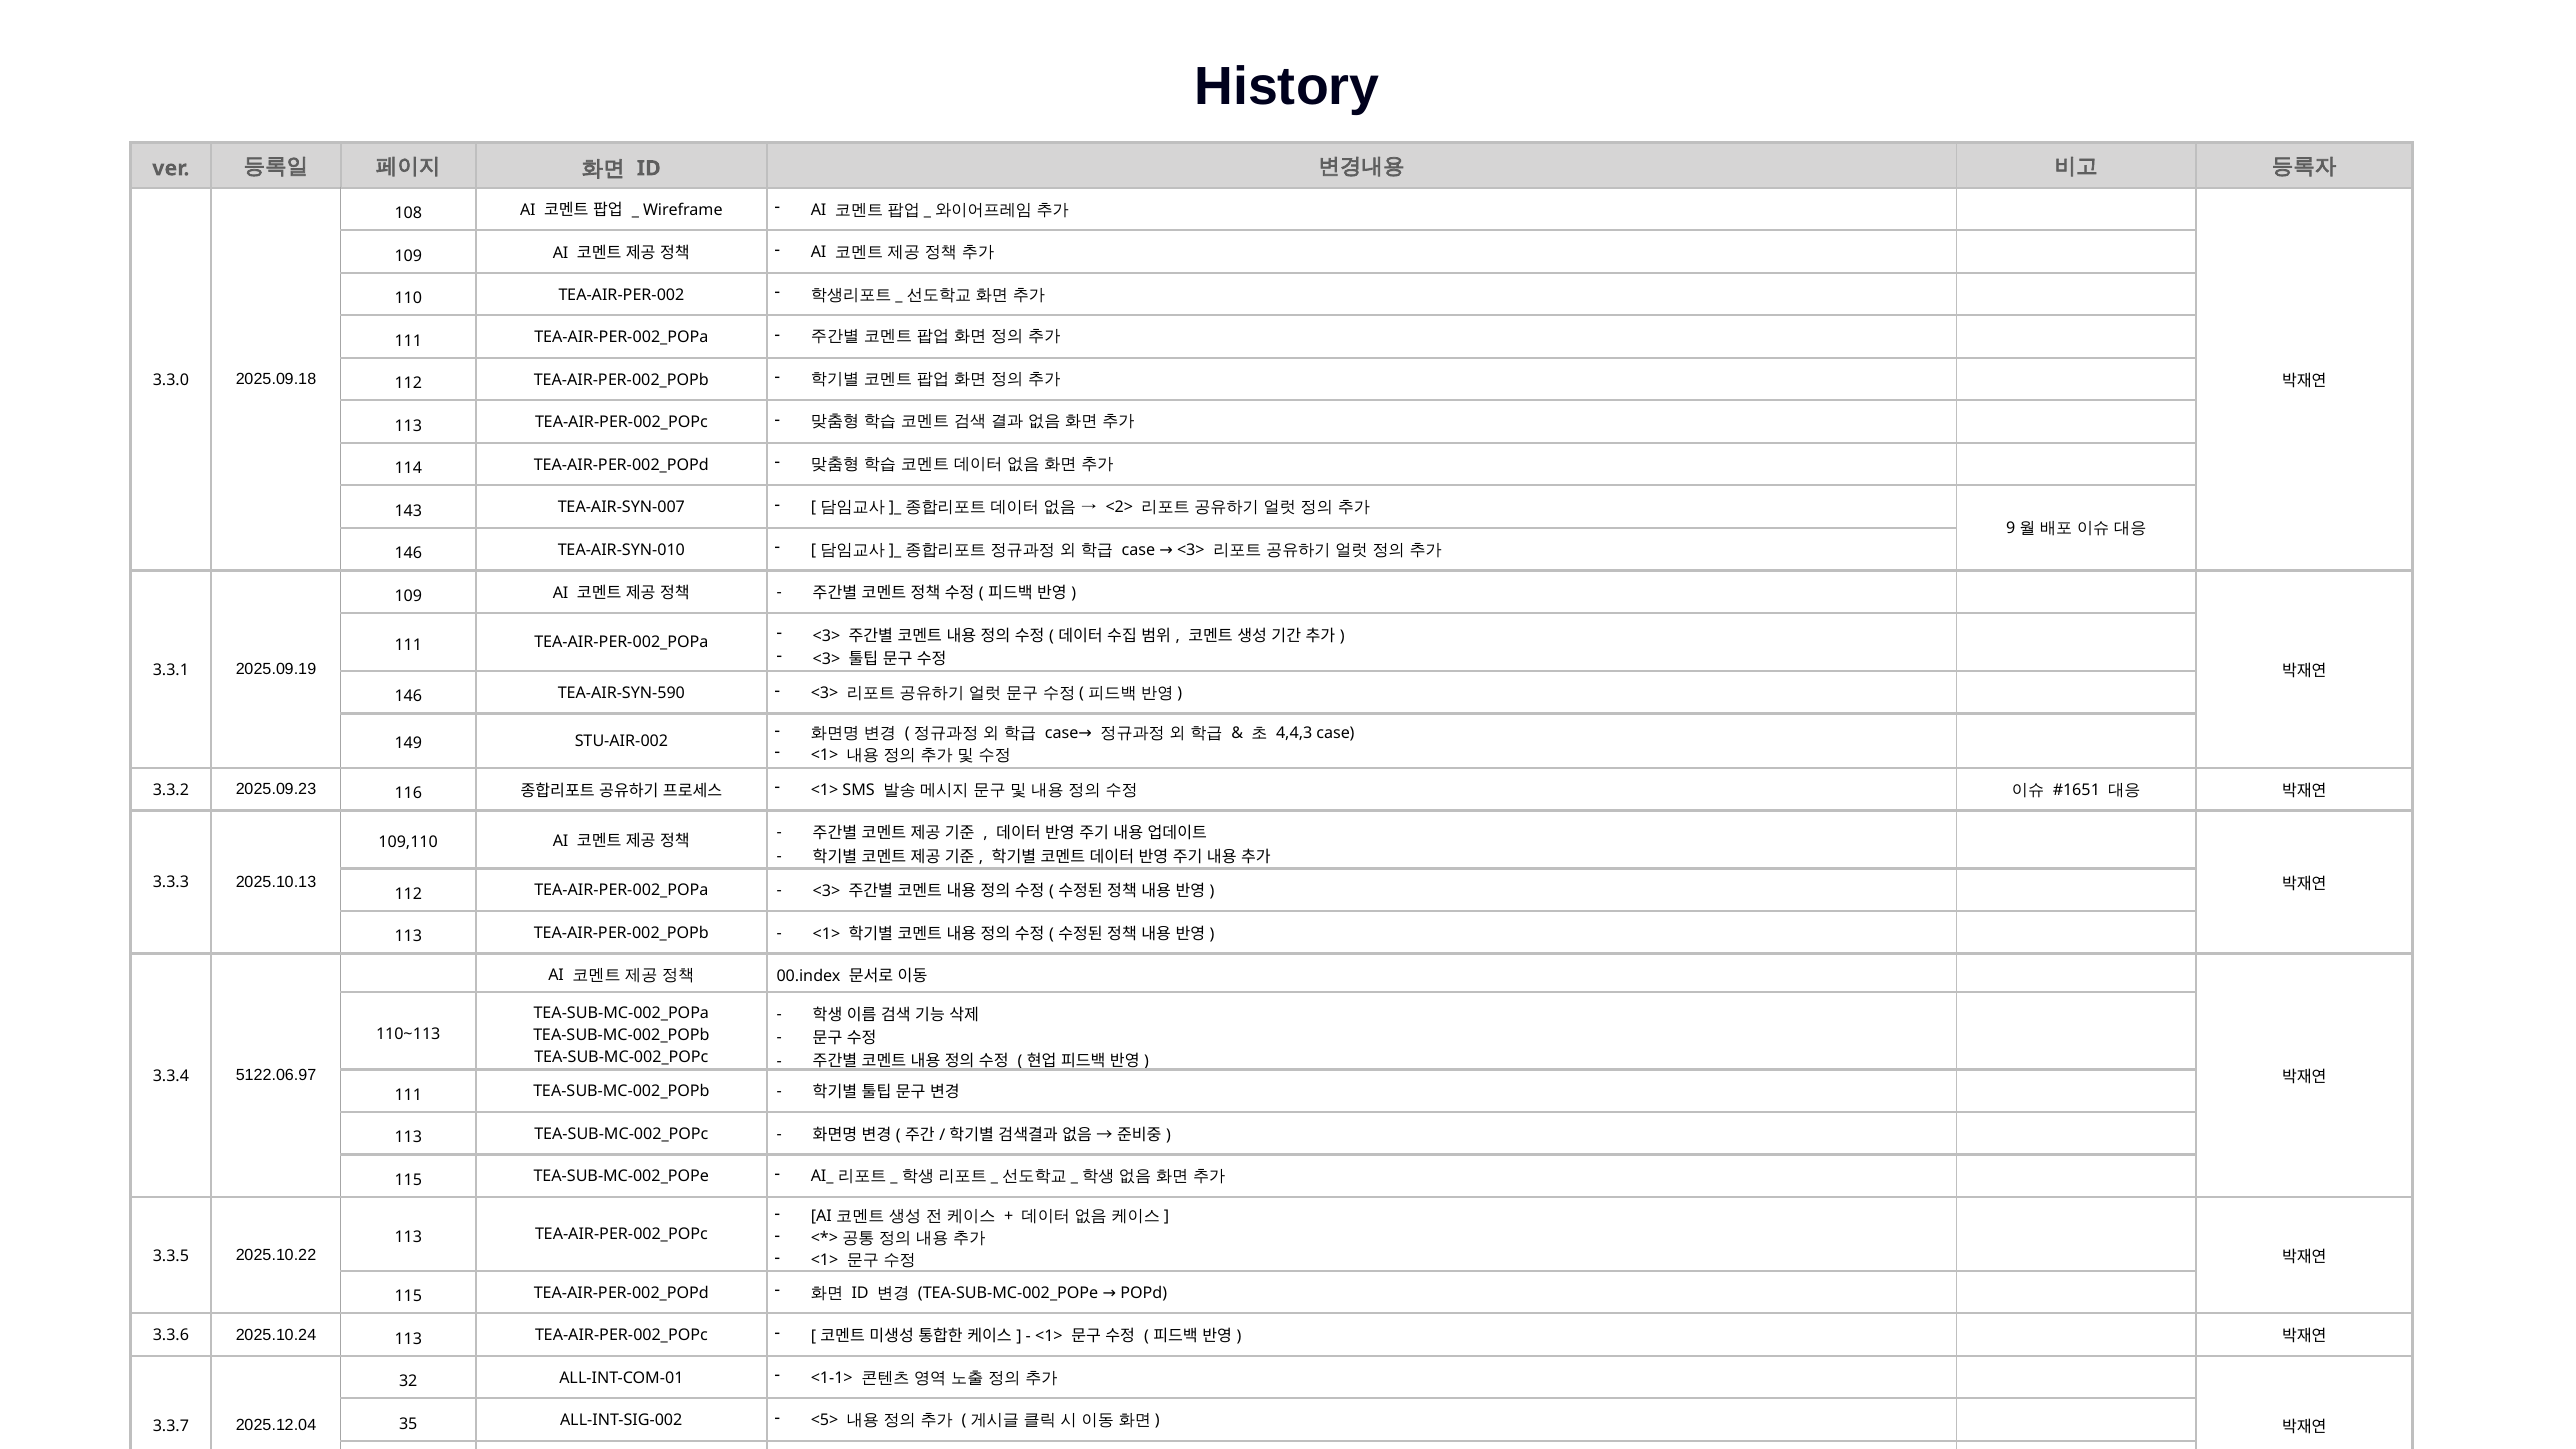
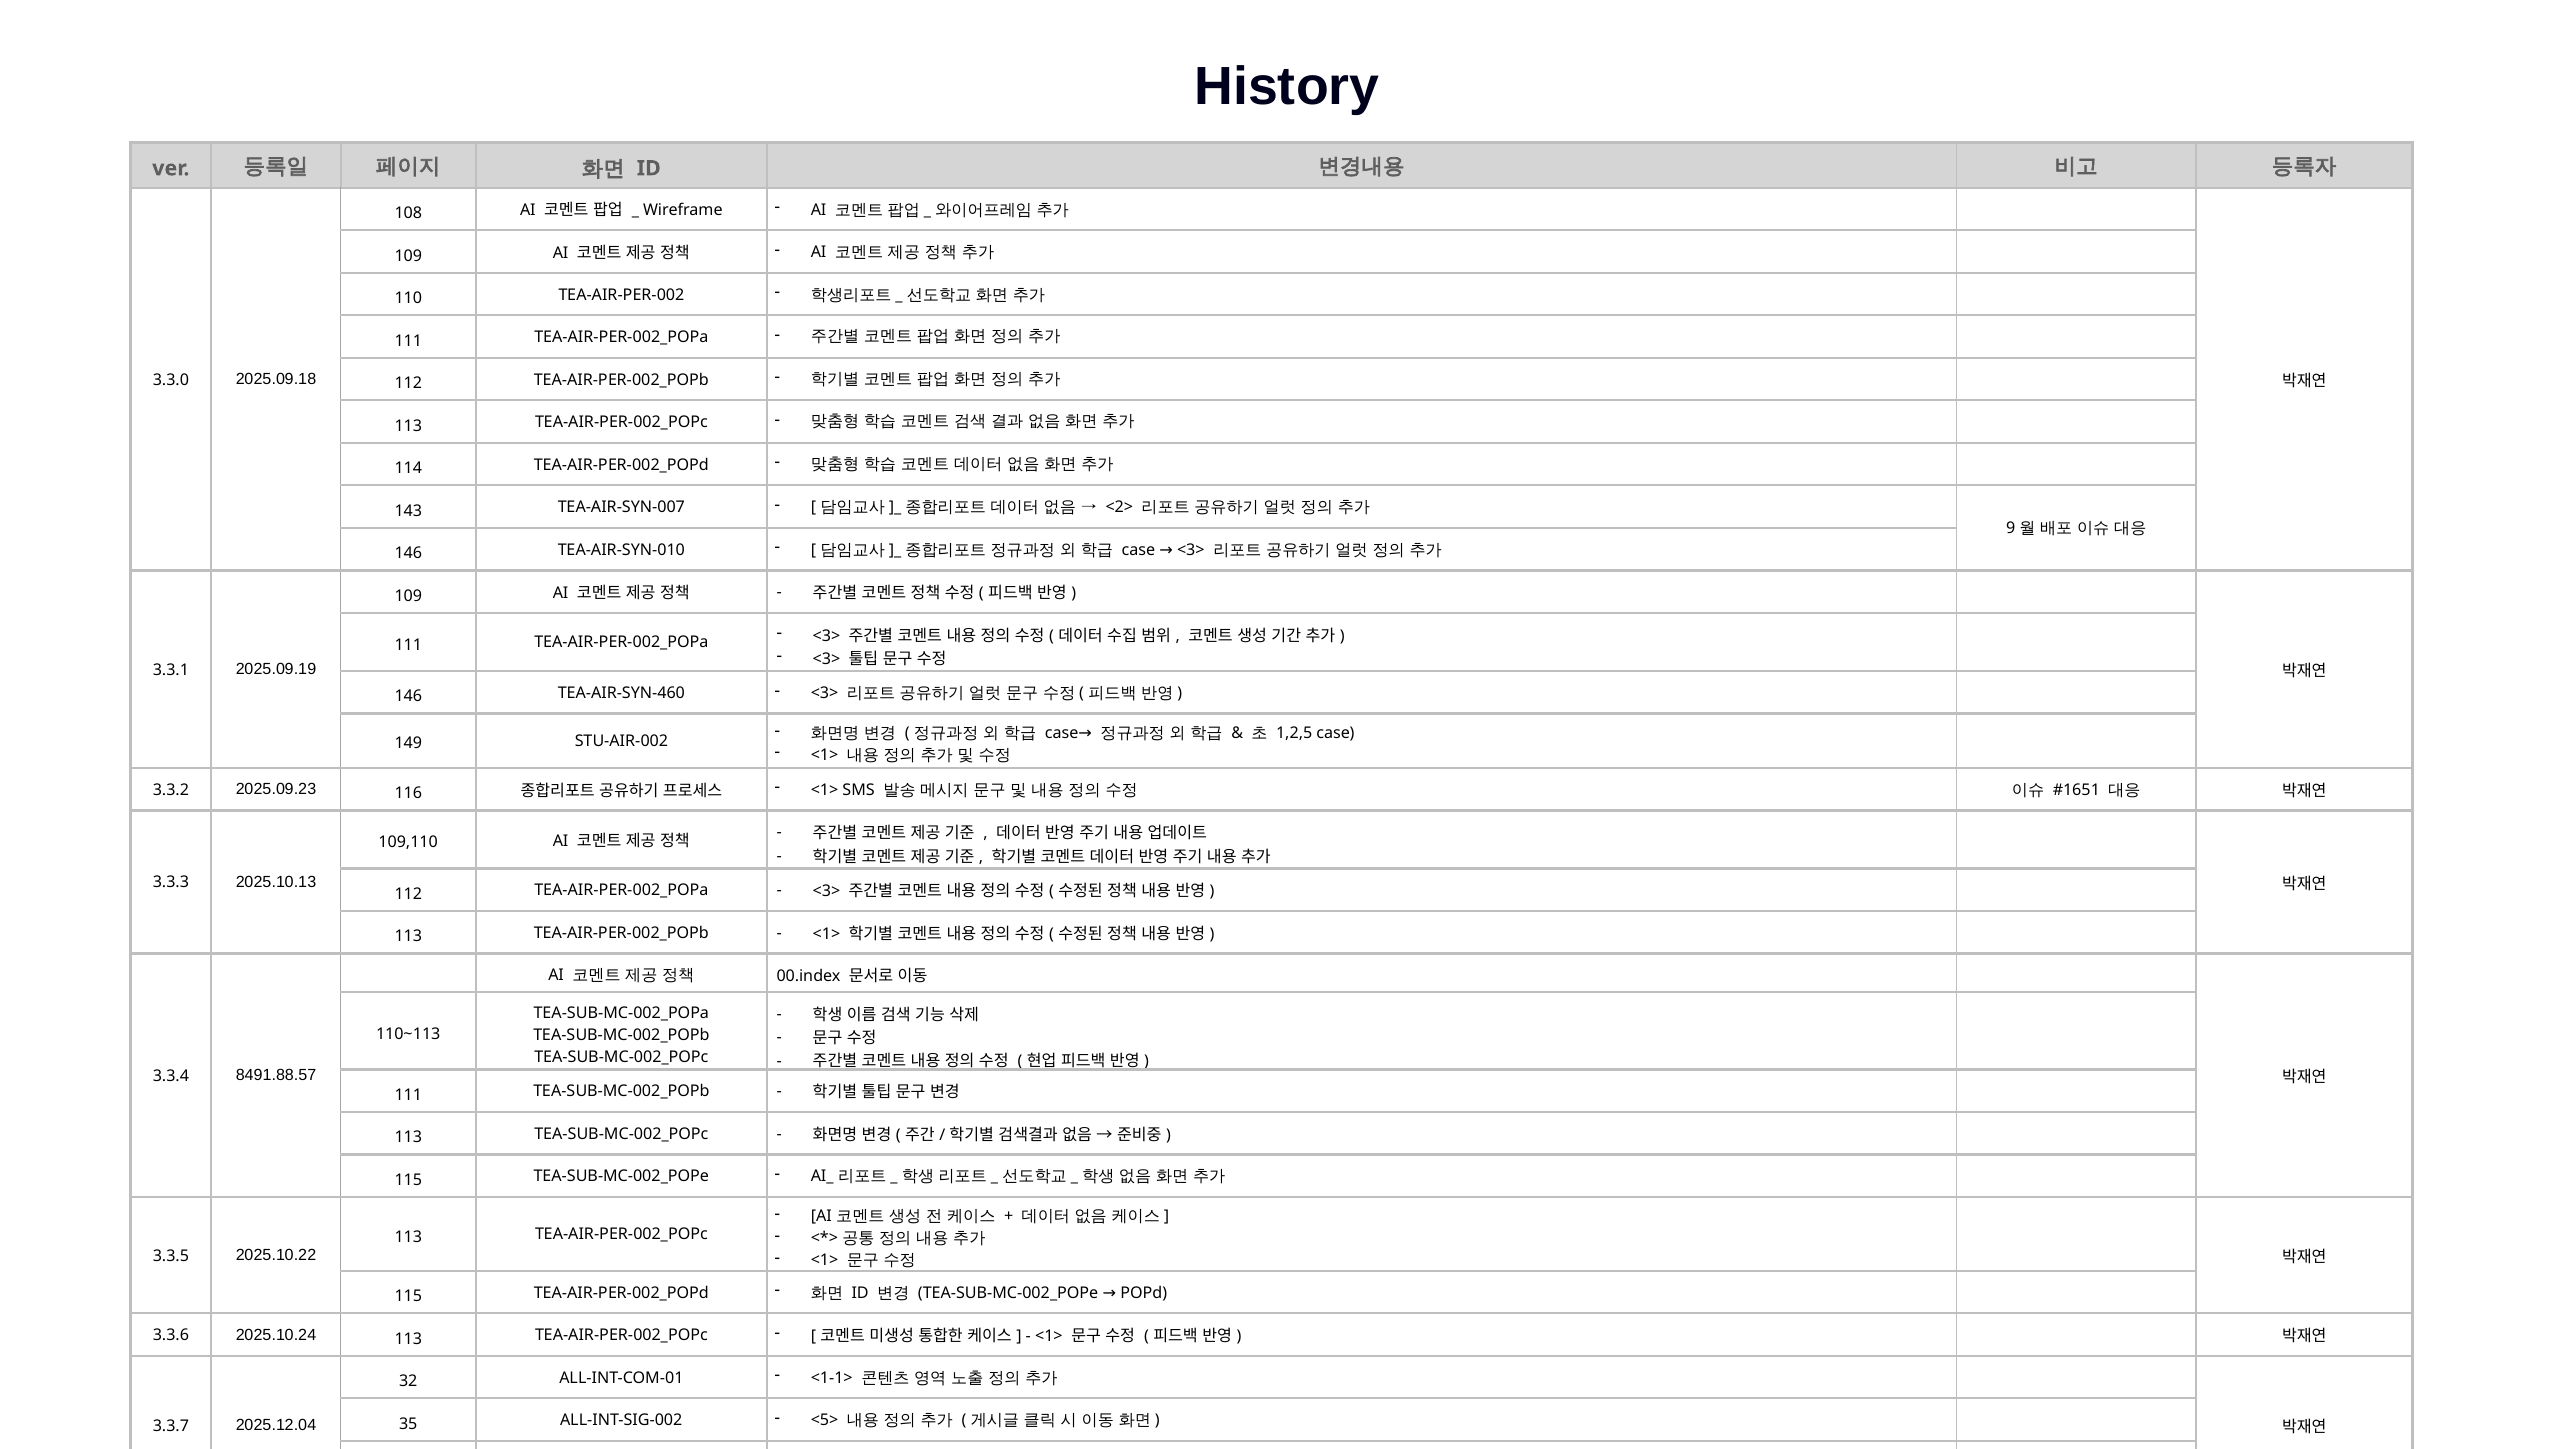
TEA-AIR-SYN-590: TEA-AIR-SYN-590 -> TEA-AIR-SYN-460 (621, 693)
4,4,3: 4,4,3 -> 1,2,5 (1294, 733)
5122.06.97: 5122.06.97 -> 8491.88.57 (276, 1075)
